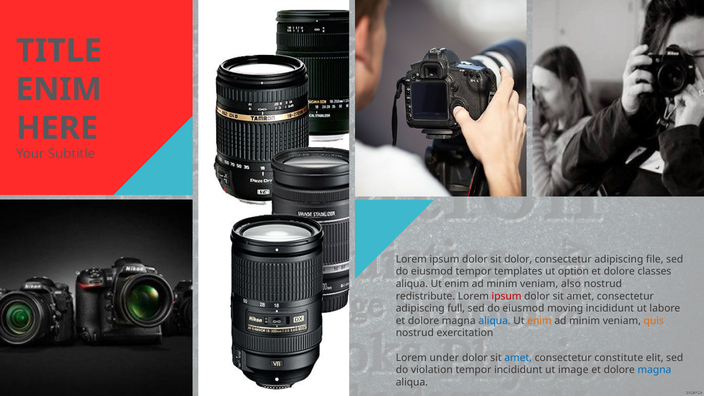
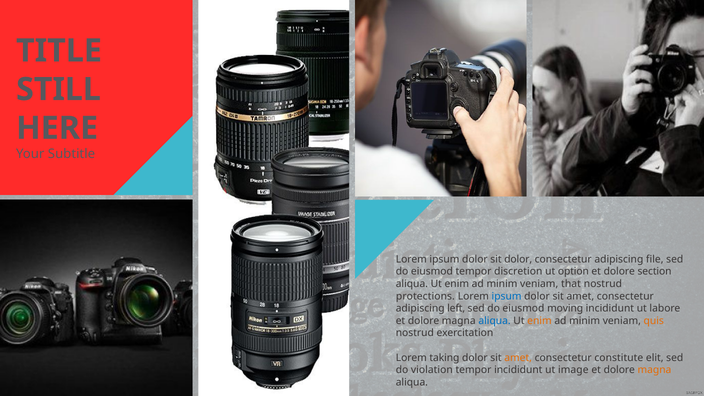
ENIM: ENIM -> STILL (58, 89)
templates: templates -> discretion (518, 271)
classes: classes -> section (655, 271)
also: also -> that (571, 284)
redistribute: redistribute -> protections (425, 296)
ipsum colour: red -> blue (507, 296)
full: full -> left (456, 308)
under: under -> taking (444, 358)
amet colour: blue -> orange (518, 358)
magna colour: blue -> orange (654, 370)
